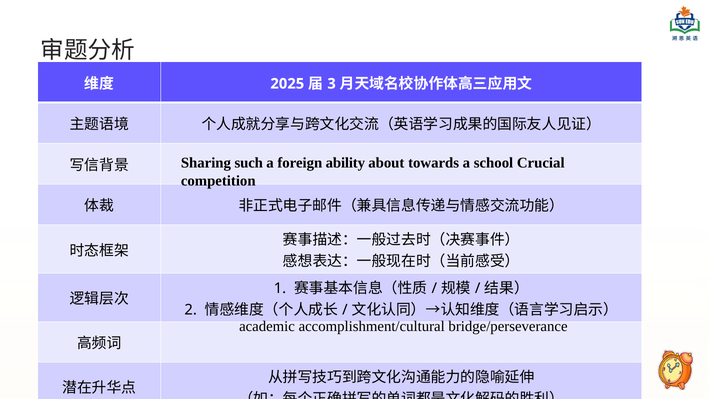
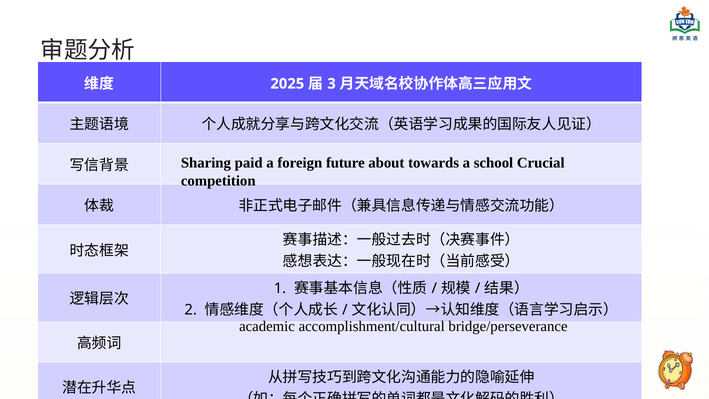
such: such -> paid (249, 163)
ability: ability -> future (345, 163)
